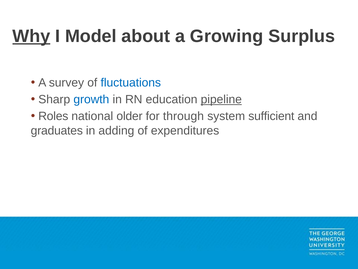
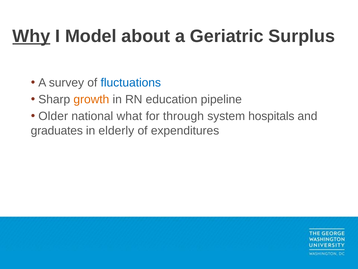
Growing: Growing -> Geriatric (227, 36)
growth colour: blue -> orange (91, 99)
pipeline underline: present -> none (221, 99)
Roles: Roles -> Older (53, 116)
older: older -> what (129, 116)
sufficient: sufficient -> hospitals (271, 116)
adding: adding -> elderly (116, 130)
